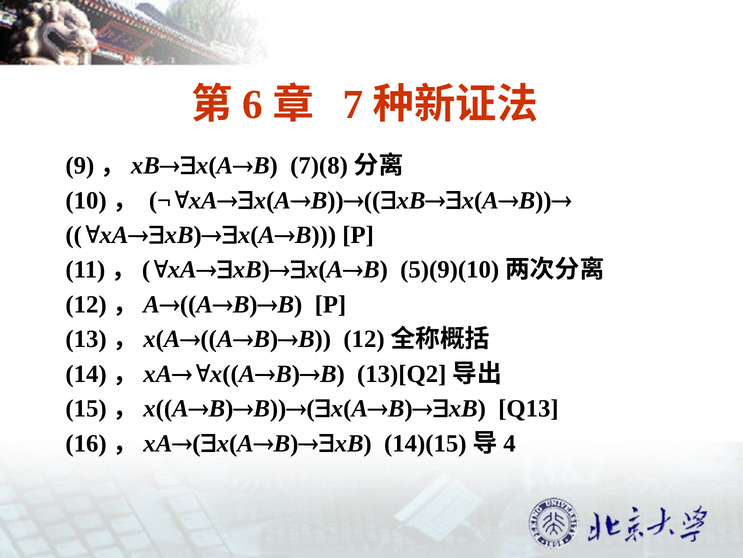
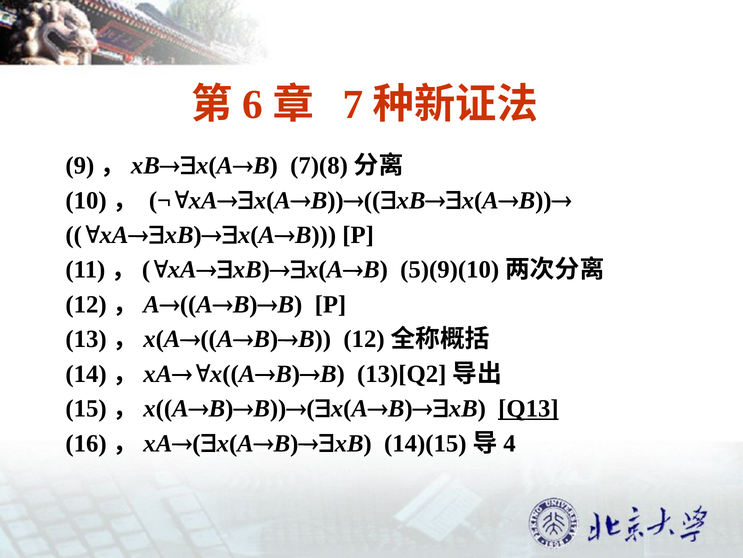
Q13 underline: none -> present (528, 408)
